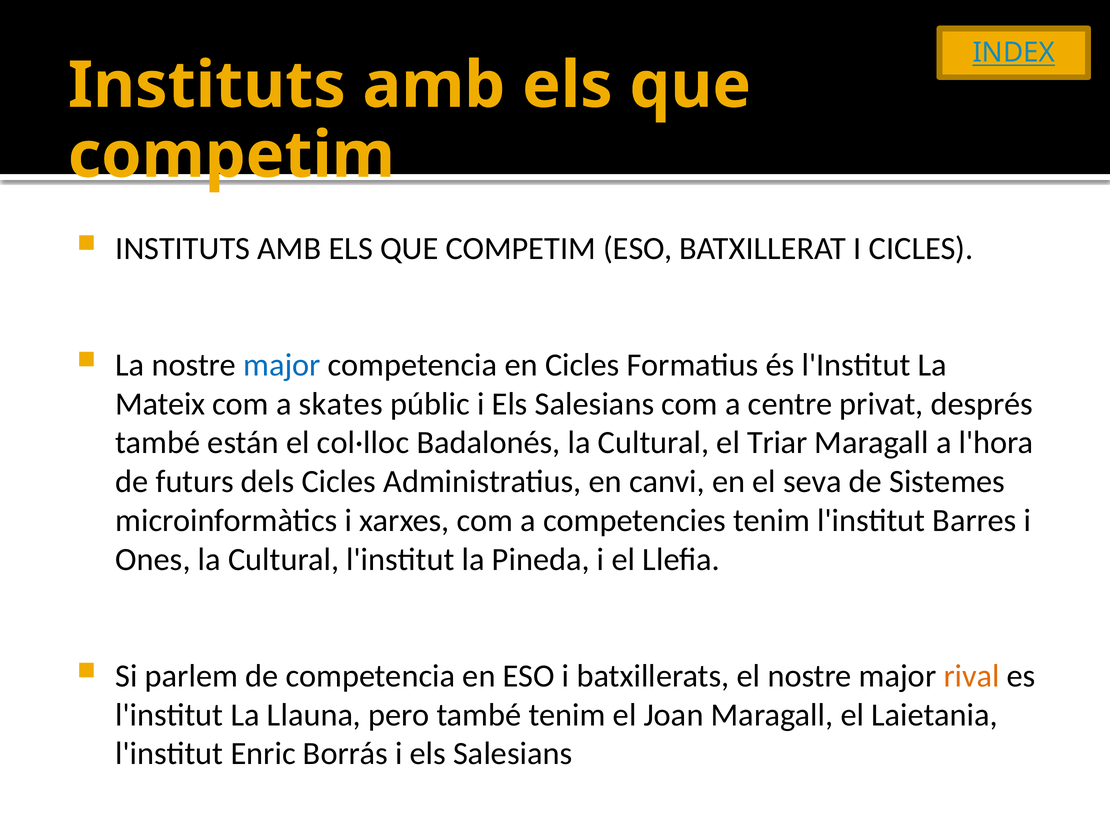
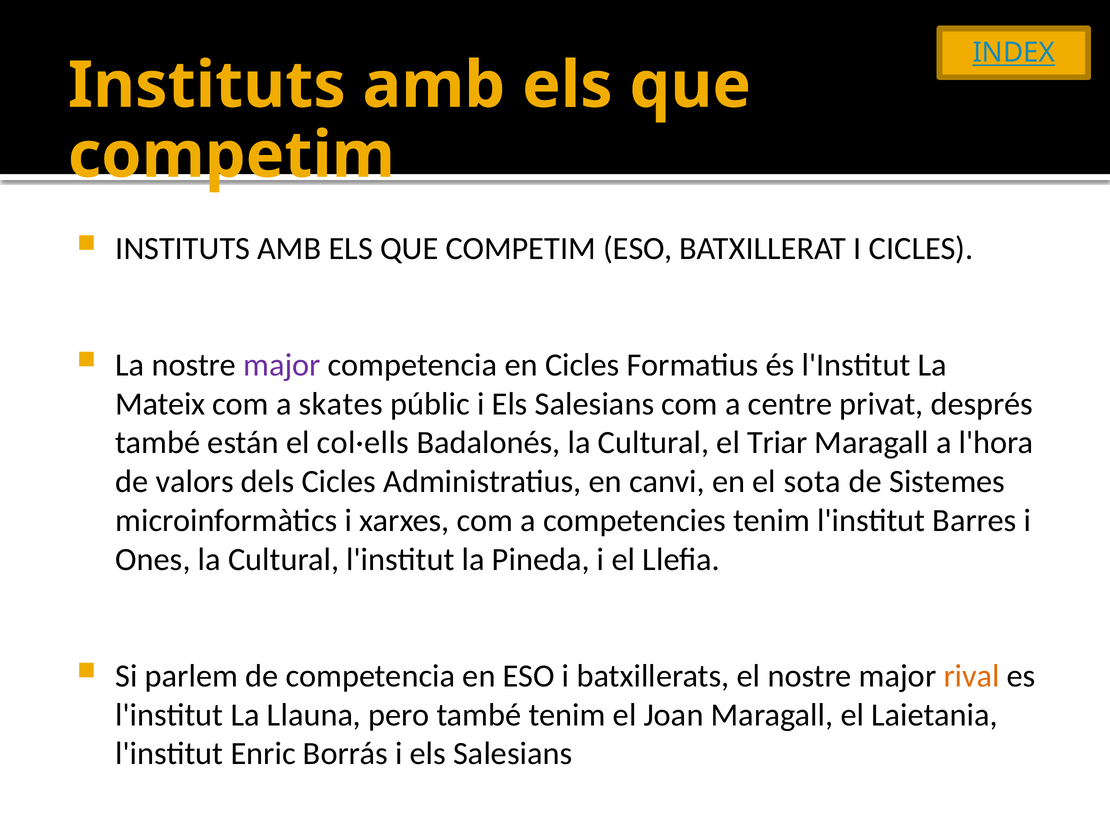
major colour: blue -> purple (282, 365)
col·lloc: col·lloc -> col·ells (363, 443)
futurs: futurs -> valors (195, 481)
seva: seva -> sota (812, 481)
